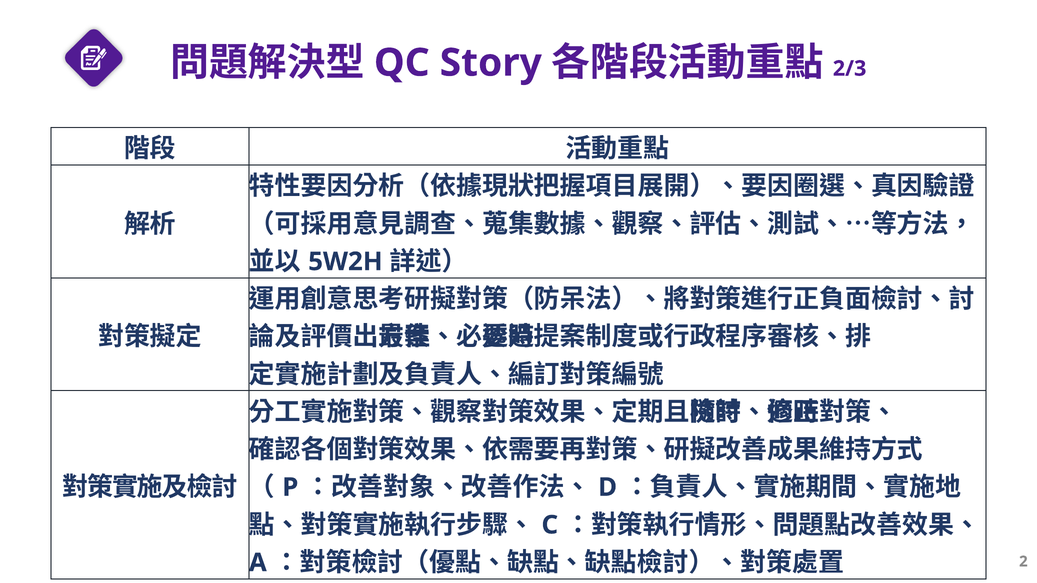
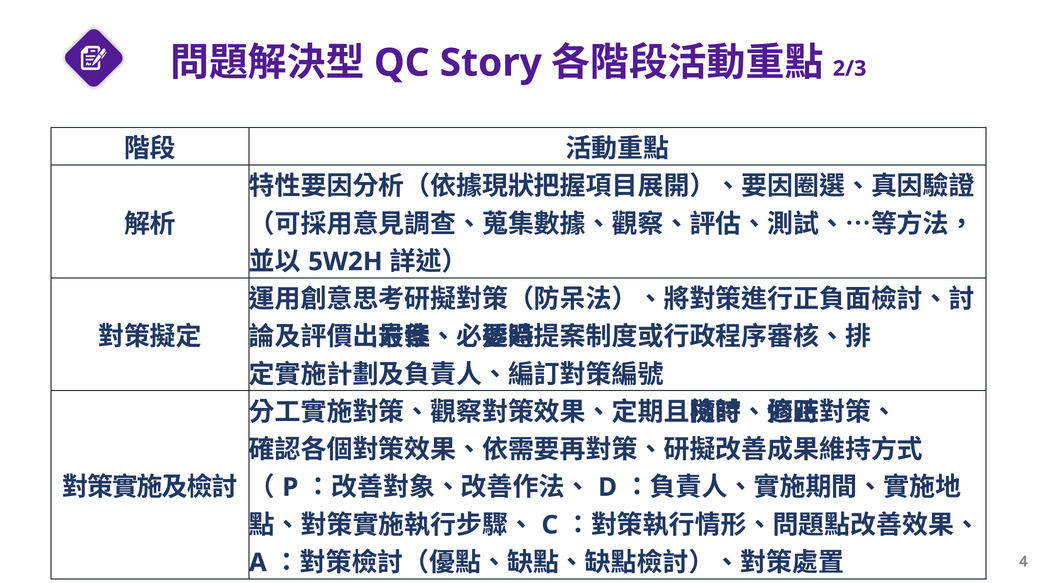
2: 2 -> 4 (1023, 562)
